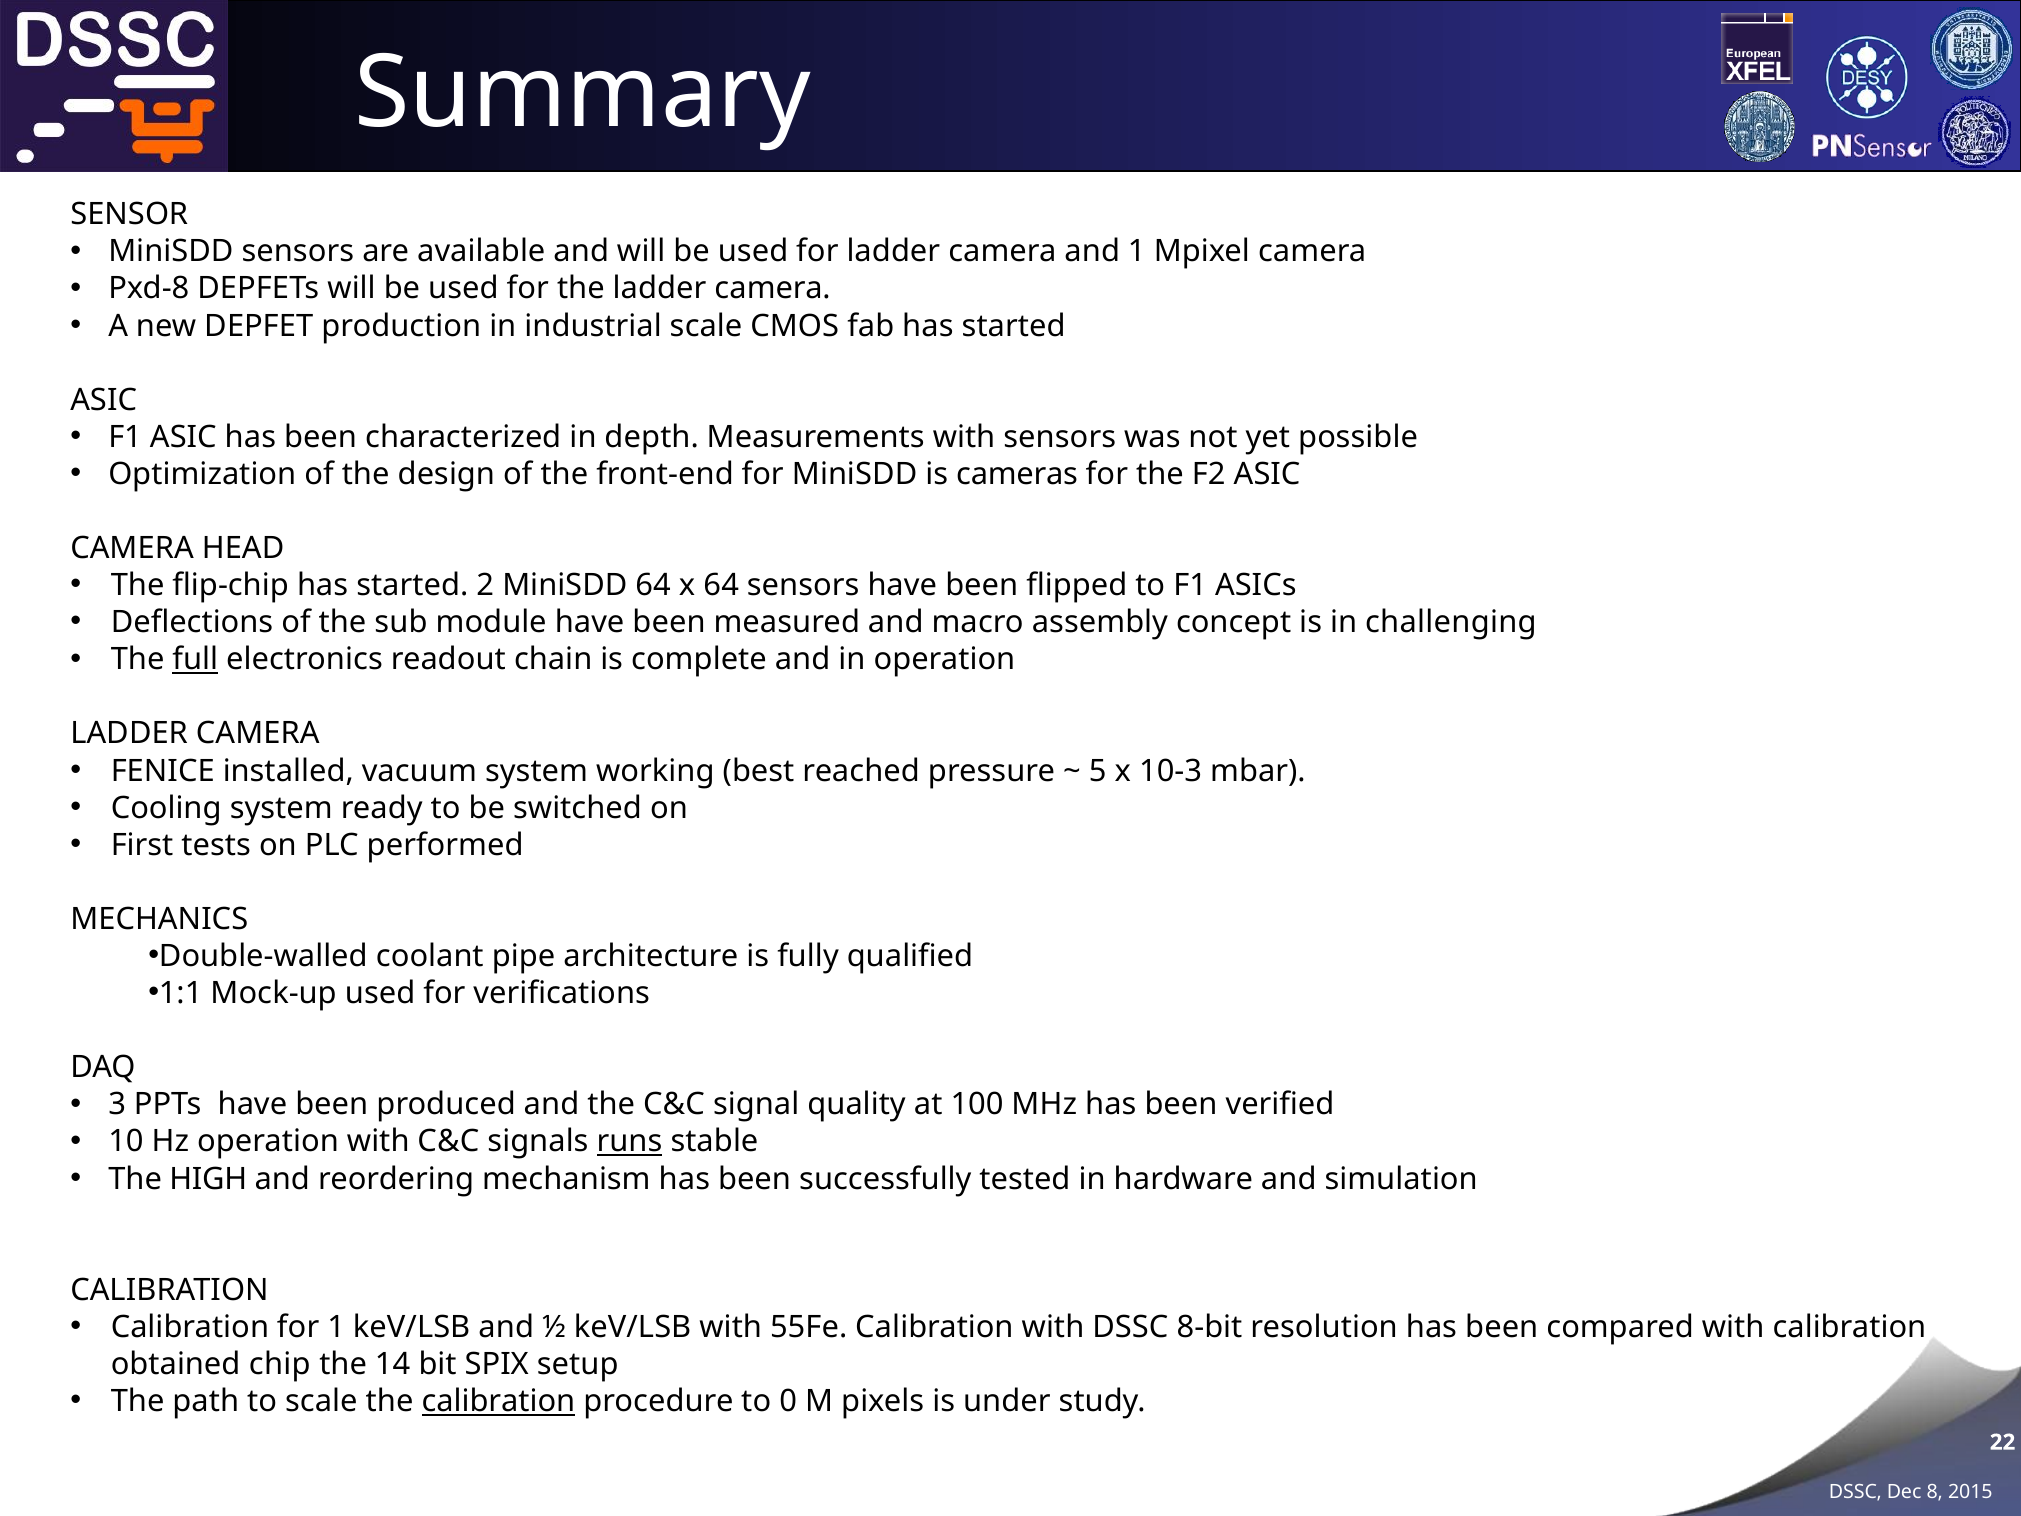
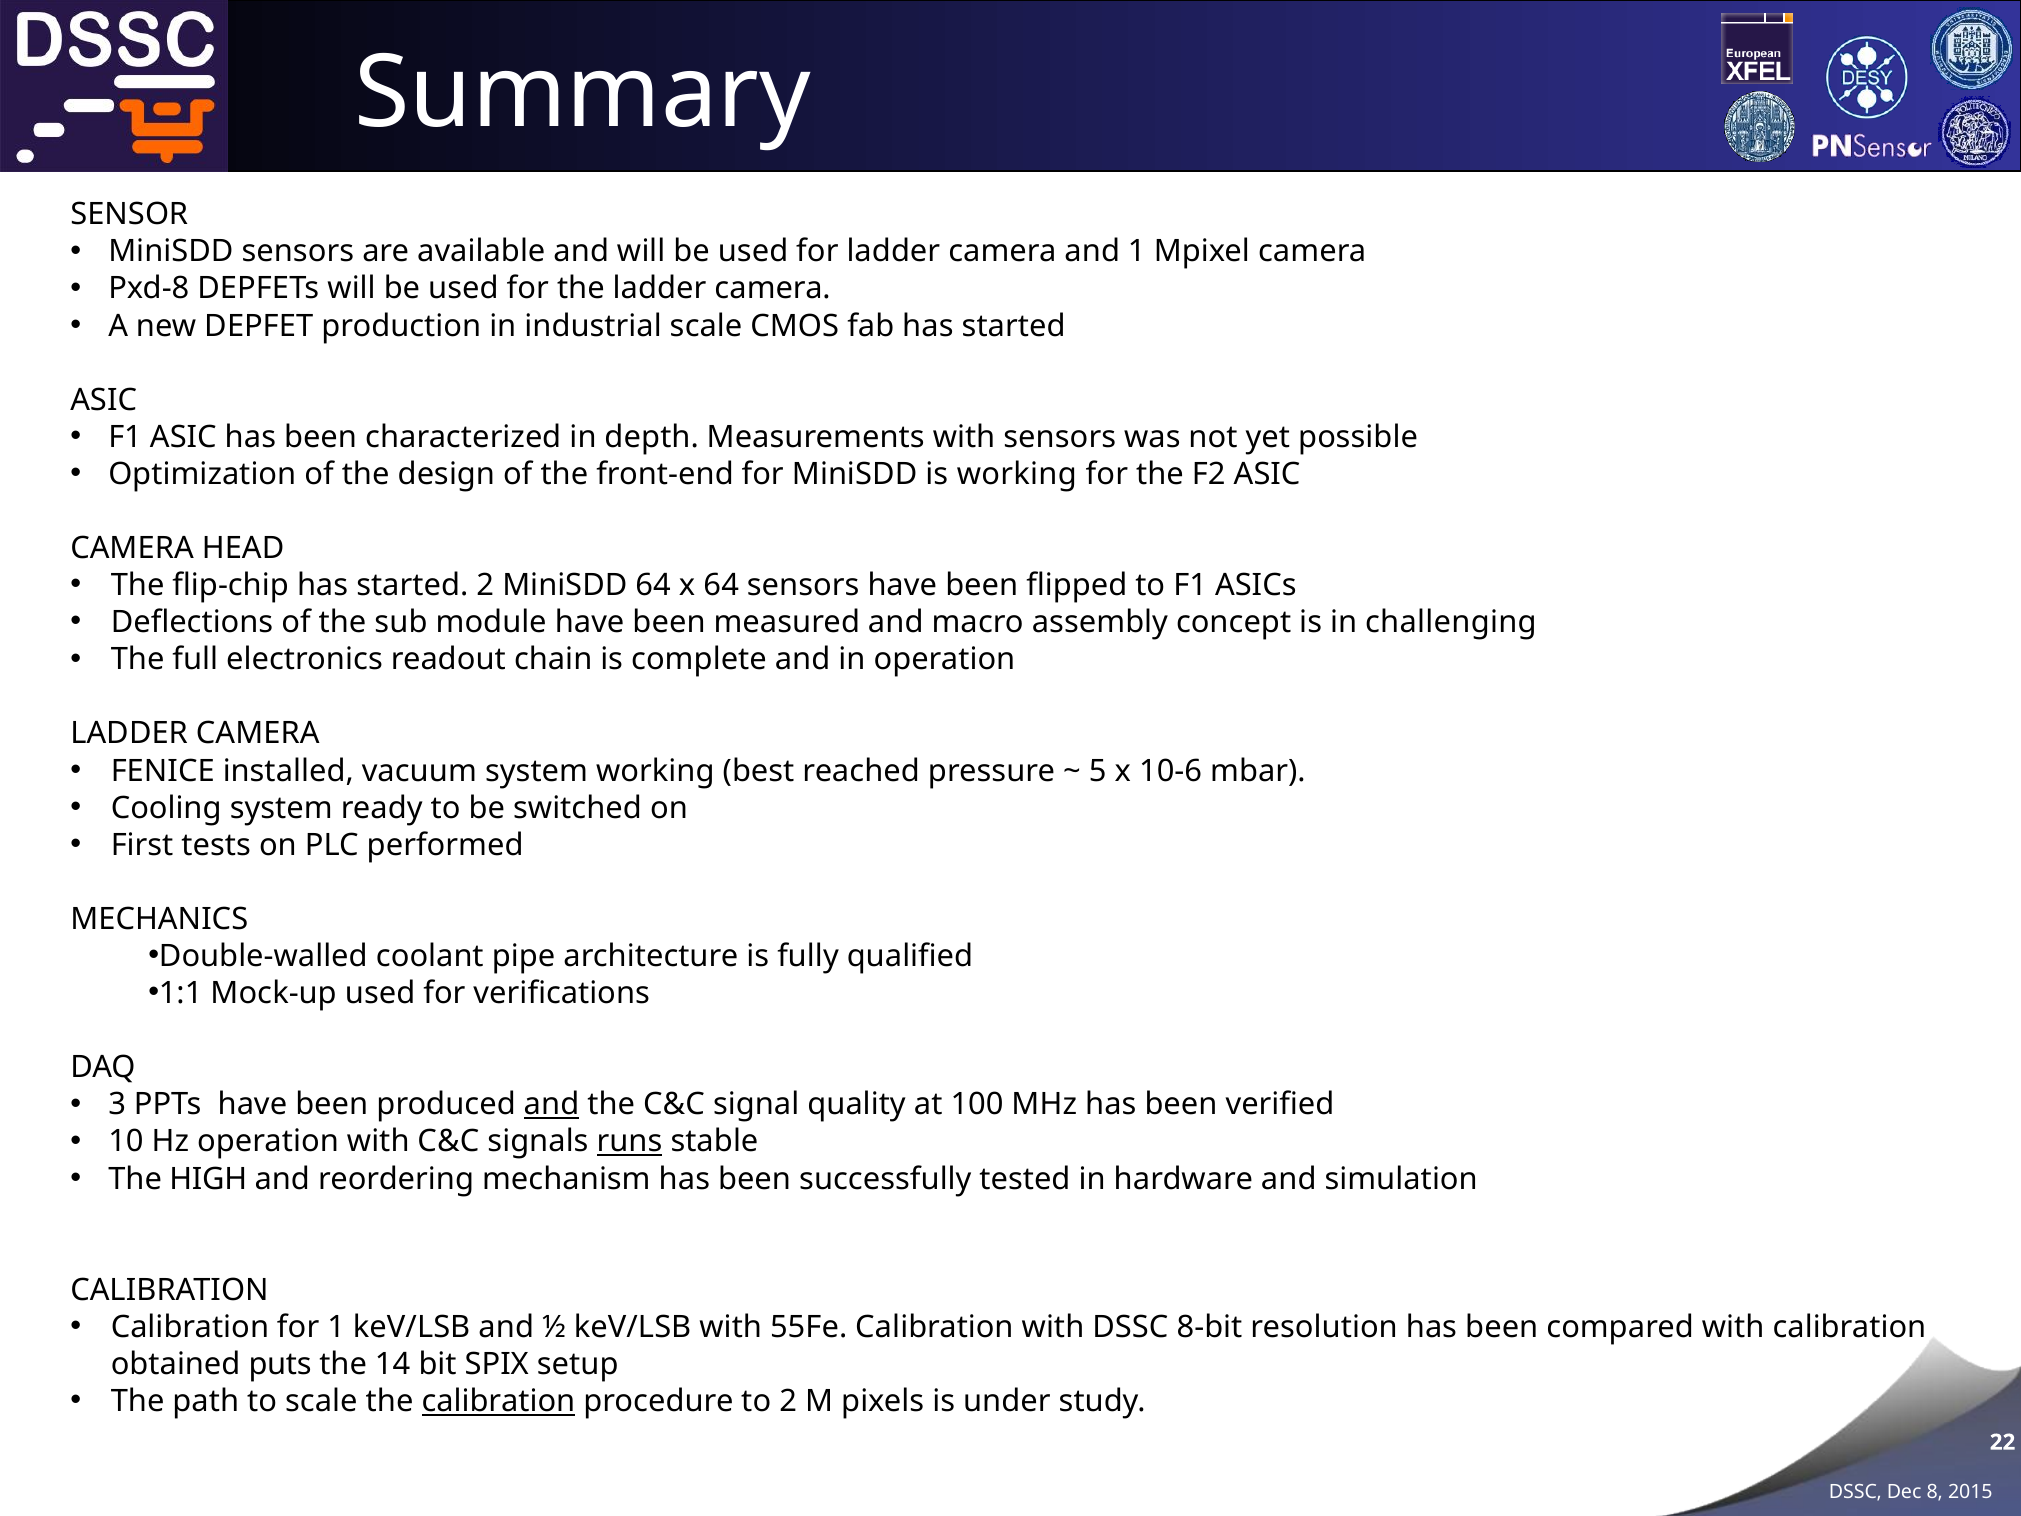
is cameras: cameras -> working (1017, 474)
full underline: present -> none (195, 660)
10-3: 10-3 -> 10-6 (1171, 771)
and underline: none -> present (551, 1104)
chip: chip -> puts (280, 1364)
to 0: 0 -> 2 (788, 1401)
